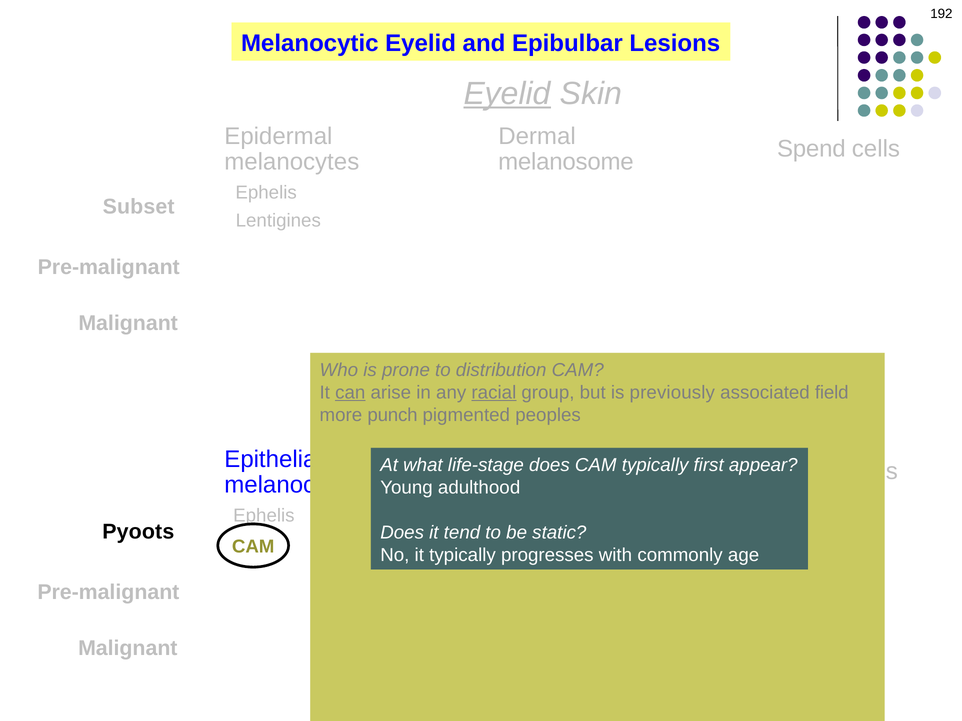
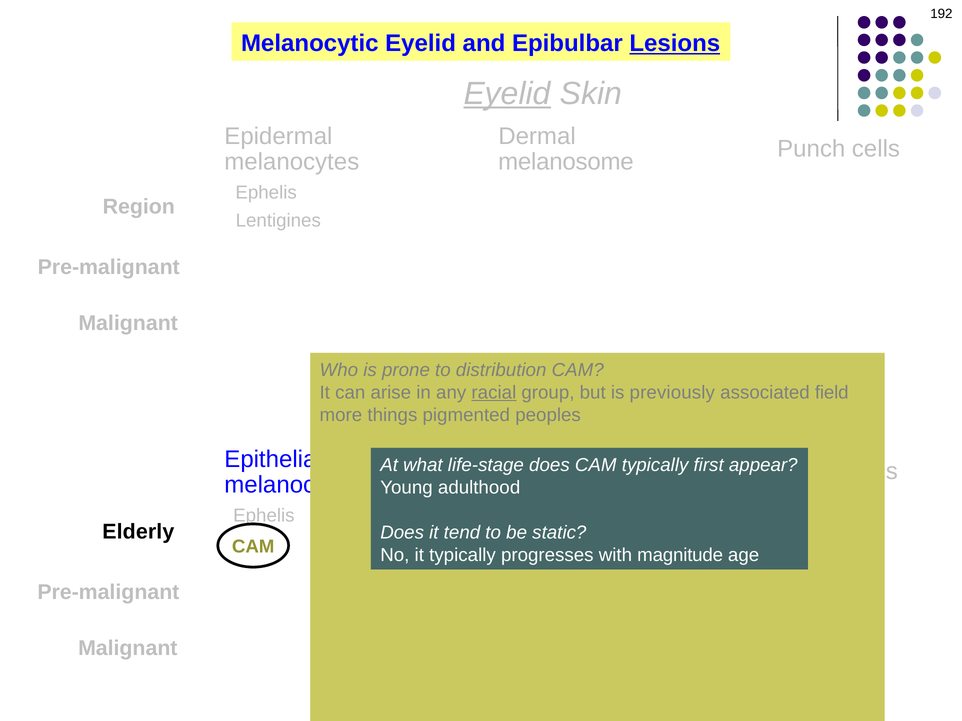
Lesions underline: none -> present (675, 43)
Spend: Spend -> Punch (811, 149)
Subset: Subset -> Region (139, 207)
can underline: present -> none (350, 393)
punch: punch -> things (392, 415)
Pyoots: Pyoots -> Elderly (138, 532)
commonly: commonly -> magnitude (680, 555)
